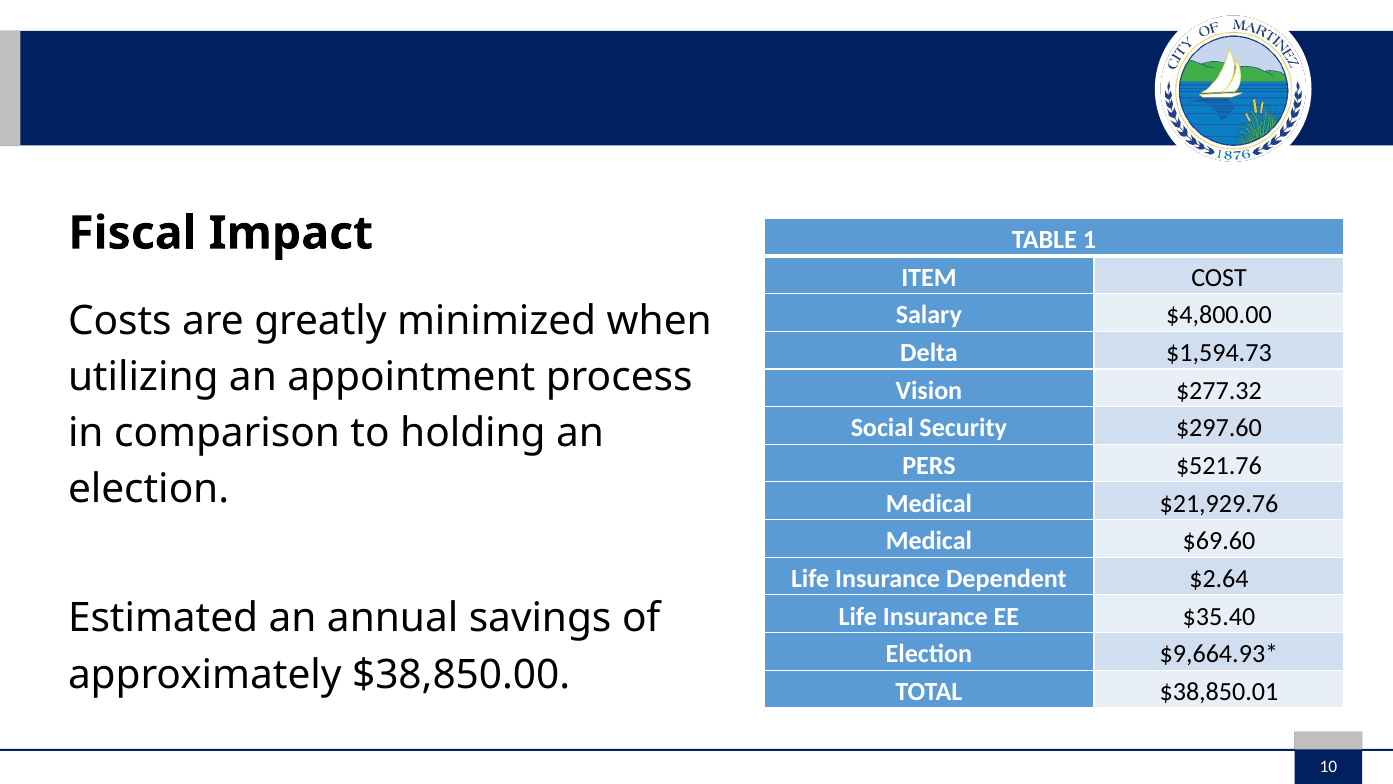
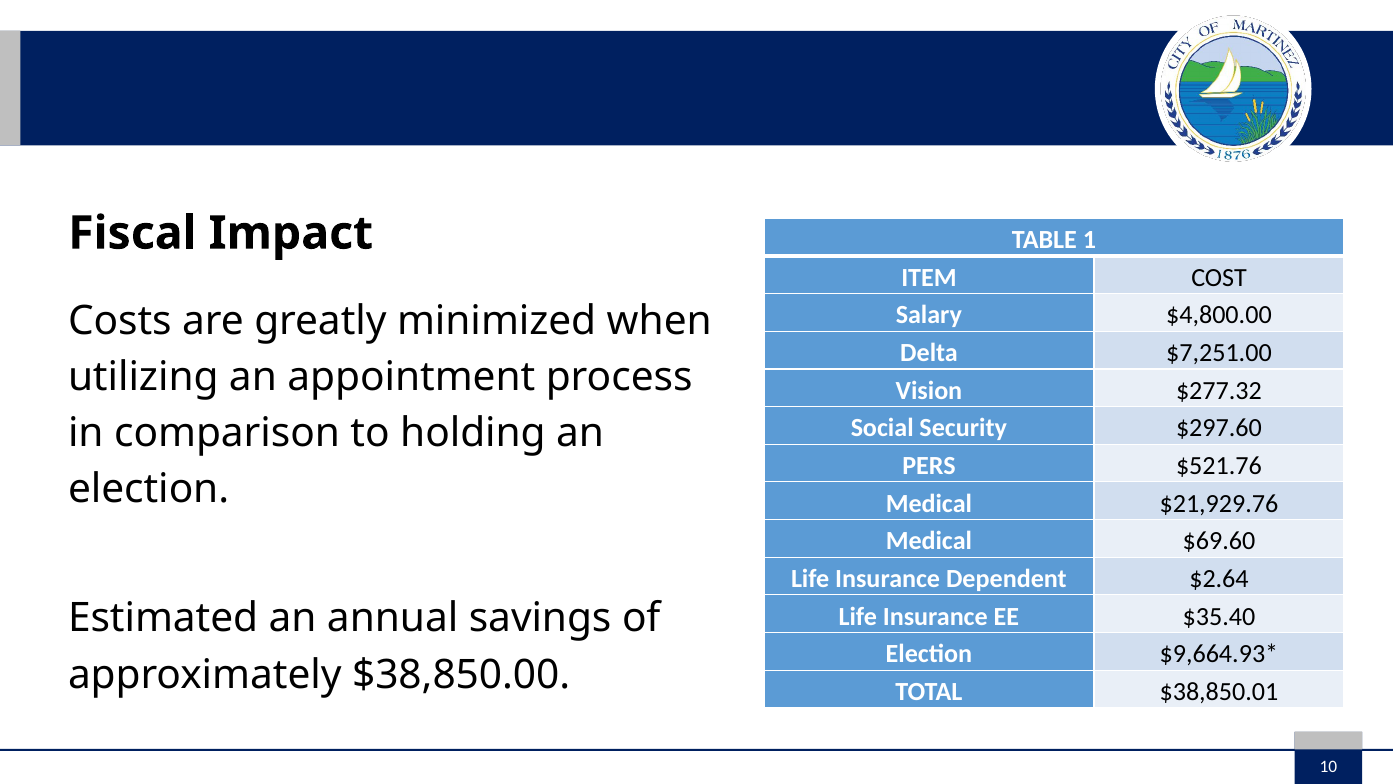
$1,594.73: $1,594.73 -> $7,251.00 (1219, 353)
